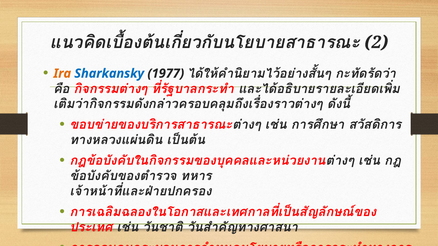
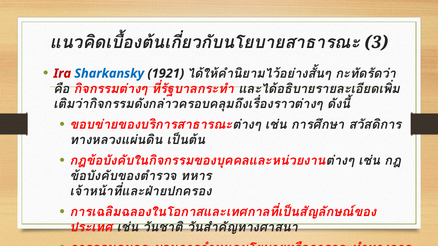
2: 2 -> 3 (376, 42)
Ira colour: orange -> red (62, 74)
1977: 1977 -> 1921 (166, 74)
